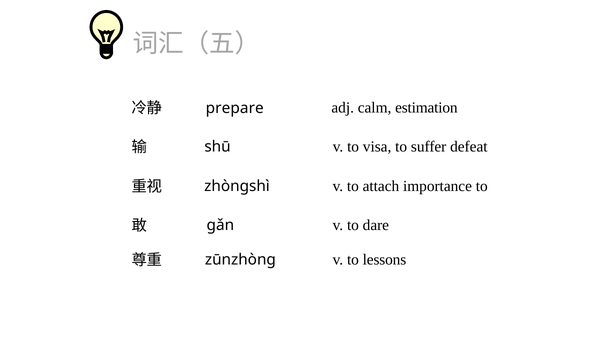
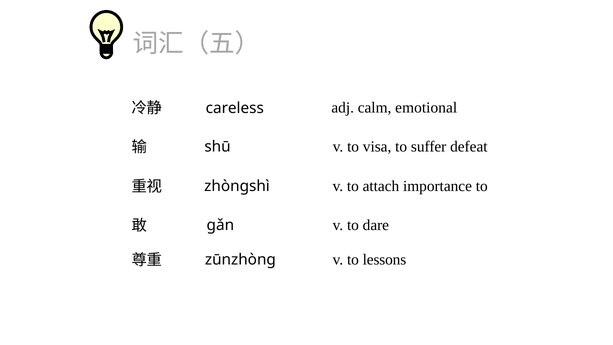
estimation: estimation -> emotional (426, 108)
prepare: prepare -> careless (235, 108)
